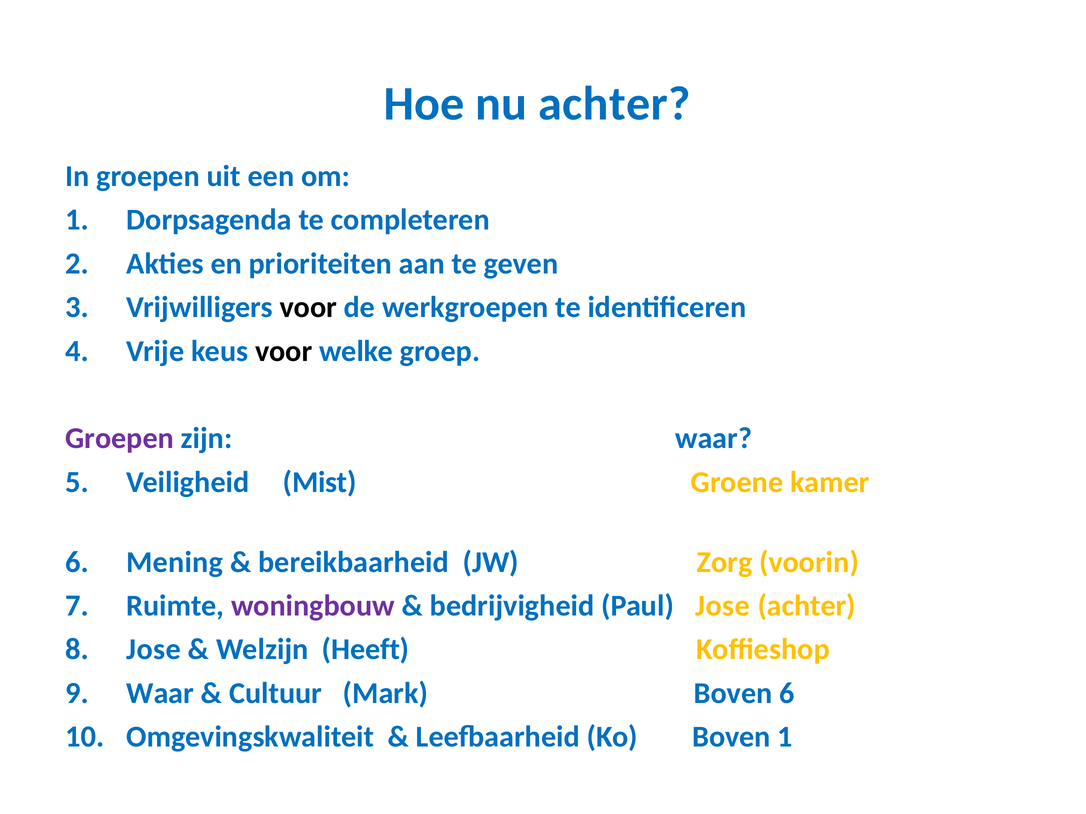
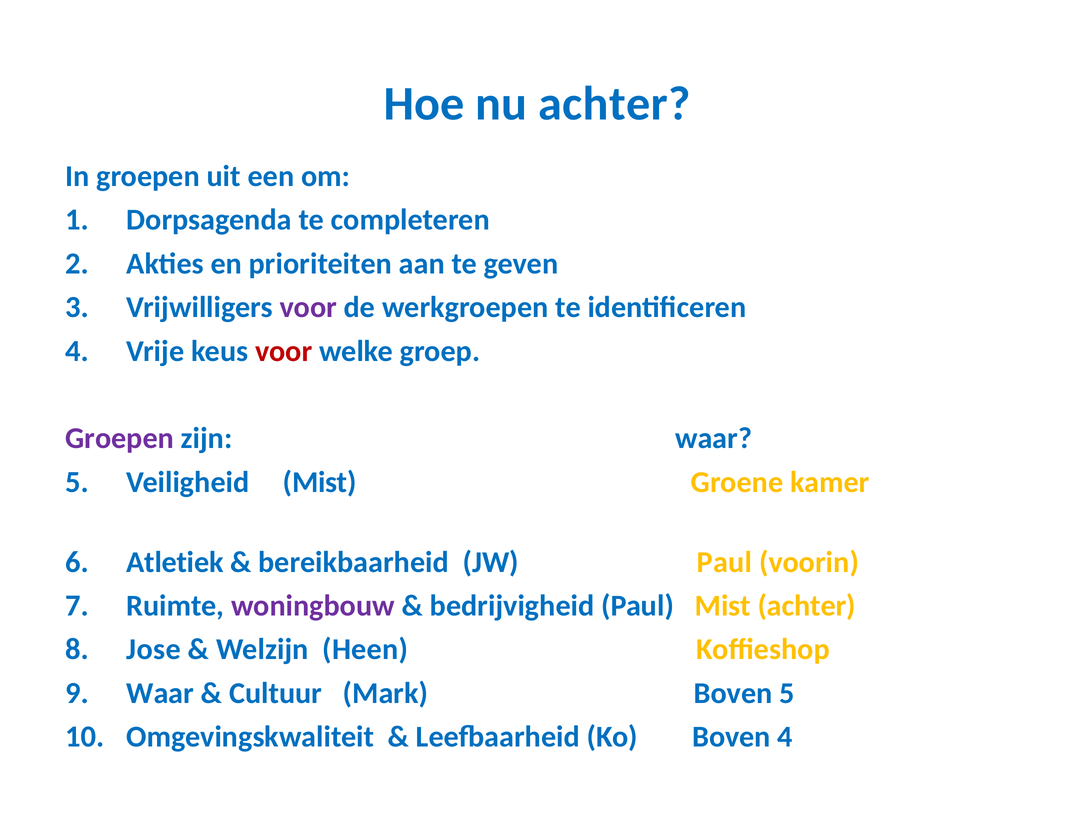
voor colour: black -> purple (308, 308)
voor colour: black -> red (284, 351)
Mening: Mening -> Atletiek (175, 562)
JW Zorg: Zorg -> Paul (724, 562)
Paul Jose: Jose -> Mist (723, 606)
Heeft: Heeft -> Heen (365, 650)
Boven 6: 6 -> 5 (787, 694)
Boven 1: 1 -> 4 (785, 737)
